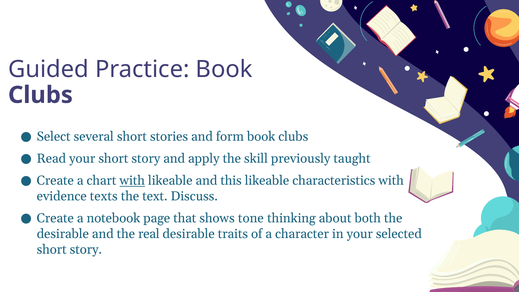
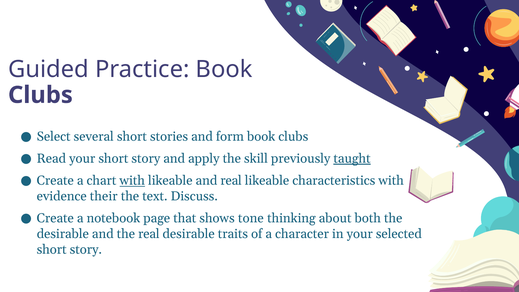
taught underline: none -> present (352, 159)
and this: this -> real (231, 181)
texts: texts -> their (104, 196)
